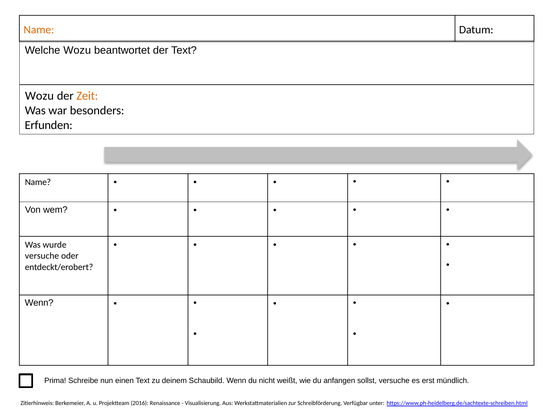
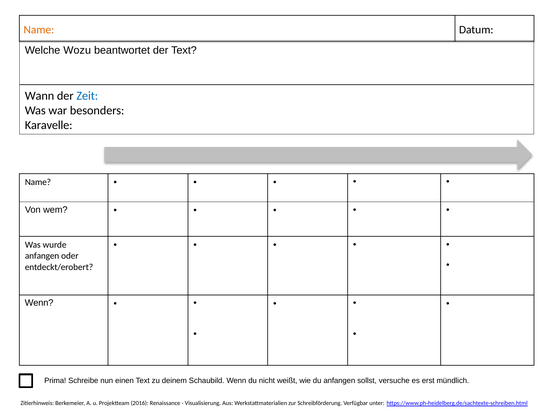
Wozu: Wozu -> Wann (40, 96)
Zeit colour: orange -> blue (87, 96)
Erfunden: Erfunden -> Karavelle (49, 125)
versuche: versuche -> anfangen (42, 256)
